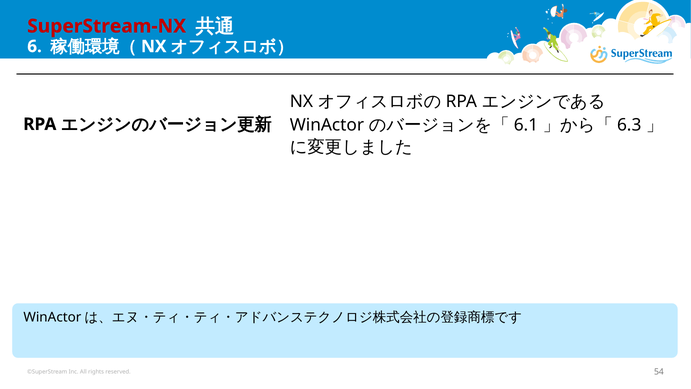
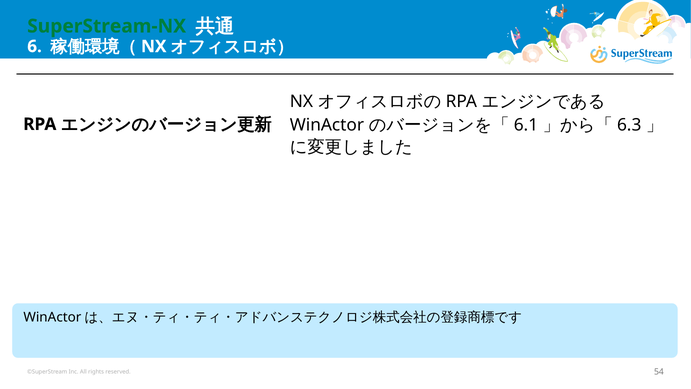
SuperStream-NX colour: red -> green (107, 26)
